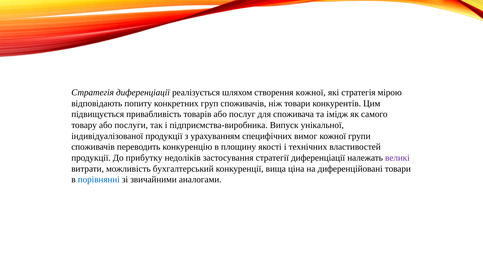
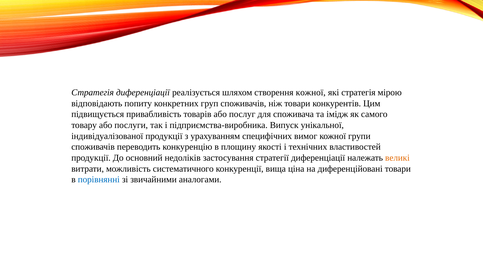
прибутку: прибутку -> основний (144, 158)
великі colour: purple -> orange (397, 158)
бухгалтерський: бухгалтерський -> систематичного (183, 169)
